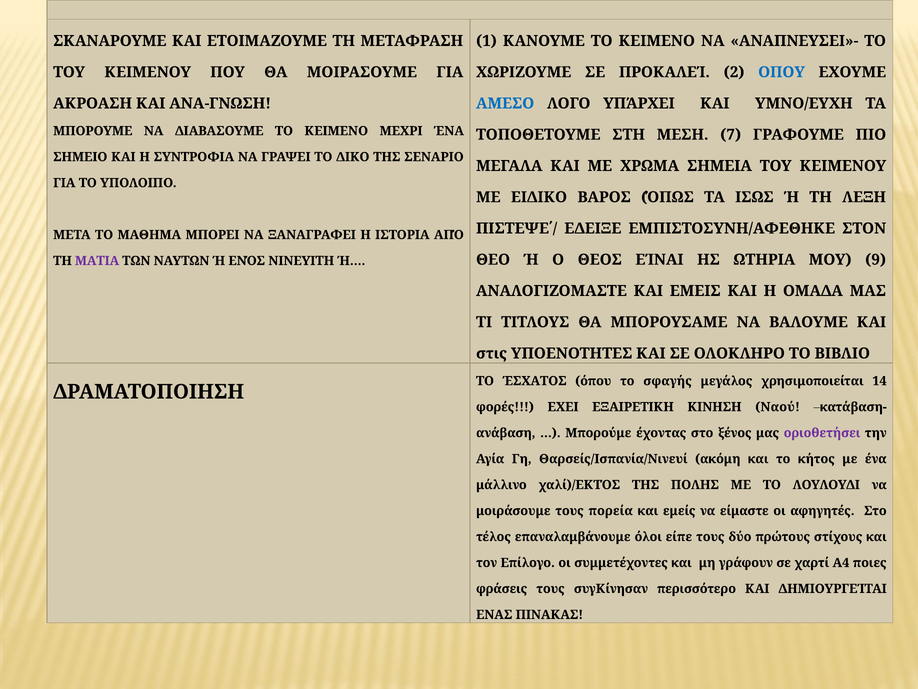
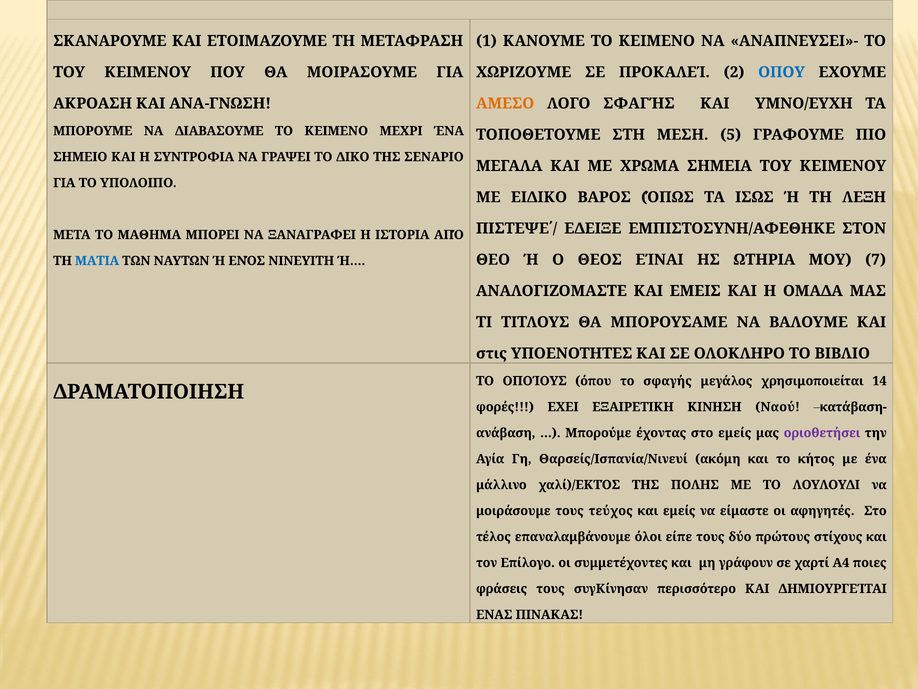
ΑΜΕΣΟ colour: blue -> orange (505, 103)
ΛΟΓΟ ΥΠΆΡΧΕΙ: ΥΠΆΡΧΕΙ -> ΣΦΑΓΉΣ (639, 103)
7: 7 -> 5 (731, 135)
9: 9 -> 7 (876, 259)
ΜΑΤΙΑ colour: purple -> blue (97, 261)
ΈΣΧΑΤΟΣ: ΈΣΧΑΤΟΣ -> ΟΠΟΊΟΥΣ (535, 381)
στο ξένος: ξένος -> εμείς (735, 433)
πορεία: πορεία -> τεύχος (611, 510)
